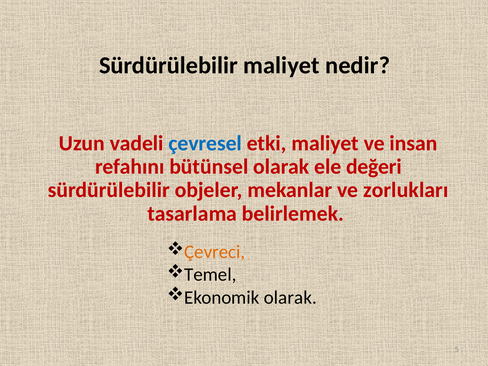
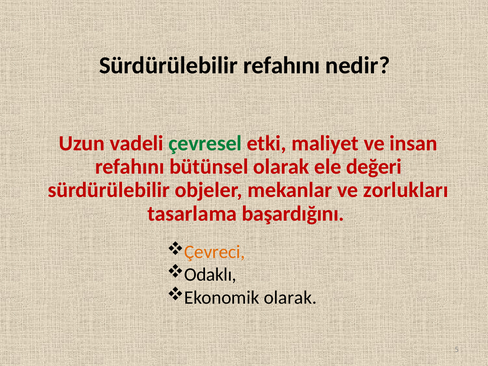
Sürdürülebilir maliyet: maliyet -> refahını (282, 65)
çevresel colour: blue -> green (205, 143)
belirlemek: belirlemek -> başardığını (293, 214)
Temel: Temel -> Odaklı (210, 275)
